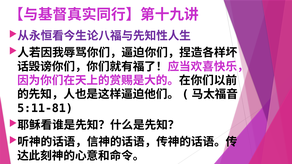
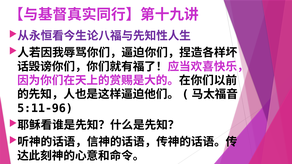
5:11-81: 5:11-81 -> 5:11-96 (45, 108)
